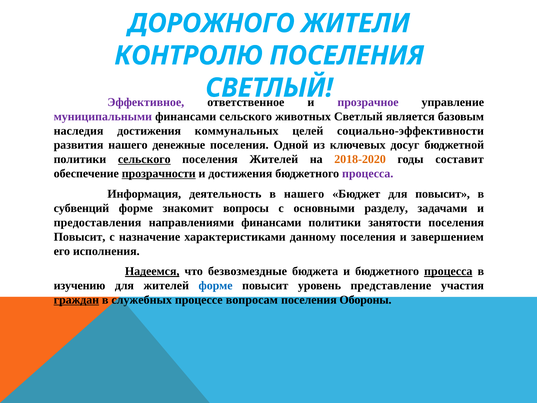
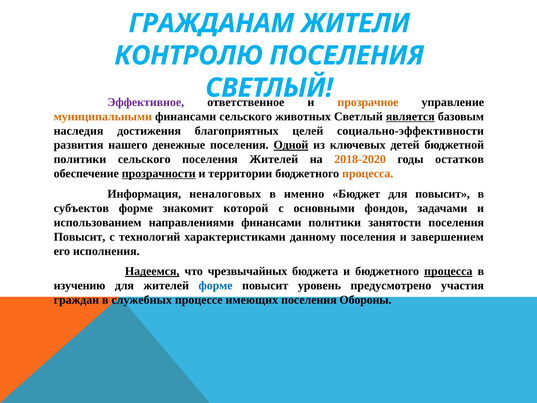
ДОРОЖНОГО: ДОРОЖНОГО -> ГРАЖДАНАМ (211, 23)
прозрачное colour: purple -> orange (368, 102)
муниципальными colour: purple -> orange (103, 116)
является underline: none -> present (410, 116)
коммунальных: коммунальных -> благоприятных (237, 131)
Одной underline: none -> present (291, 145)
досуг: досуг -> детей (405, 145)
сельского underline: present -> none (144, 159)
составит: составит -> остатков (460, 159)
и достижения: достижения -> территории (240, 174)
процесса colour: purple -> orange (368, 174)
деятельность: деятельность -> неналоговых (225, 194)
в нашего: нашего -> именно (304, 194)
субвенций: субвенций -> субъектов (81, 208)
вопросы: вопросы -> которой (246, 208)
разделу: разделу -> фондов (386, 208)
предоставления: предоставления -> использованием (98, 222)
назначение: назначение -> технологий (150, 237)
безвозмездные: безвозмездные -> чрезвычайных (248, 271)
представление: представление -> предусмотрено (391, 285)
граждан underline: present -> none (76, 300)
вопросам: вопросам -> имеющих (252, 300)
